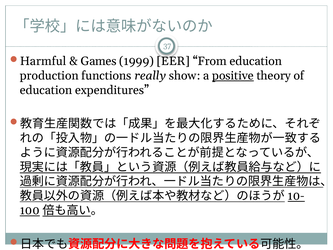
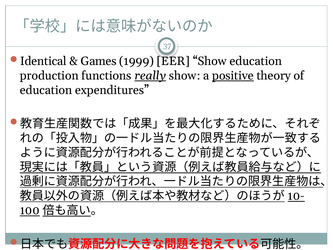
Harmful: Harmful -> Identical (43, 61)
EER From: From -> Show (210, 61)
really underline: none -> present (150, 76)
